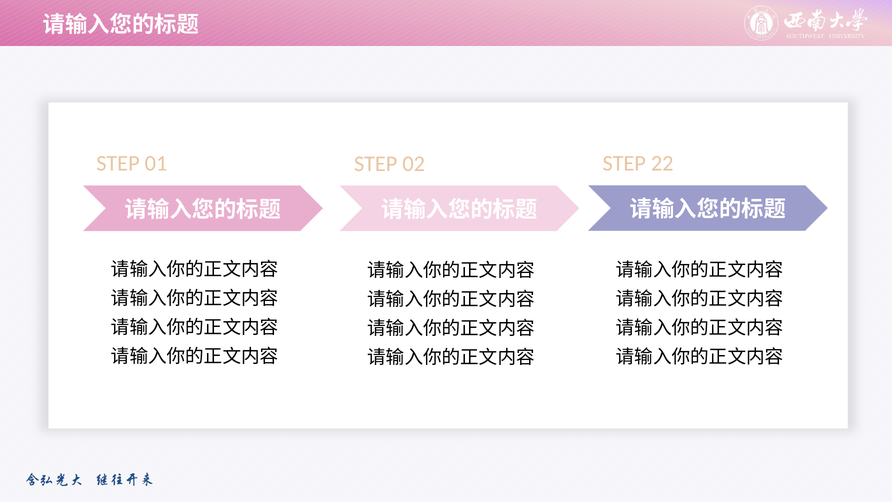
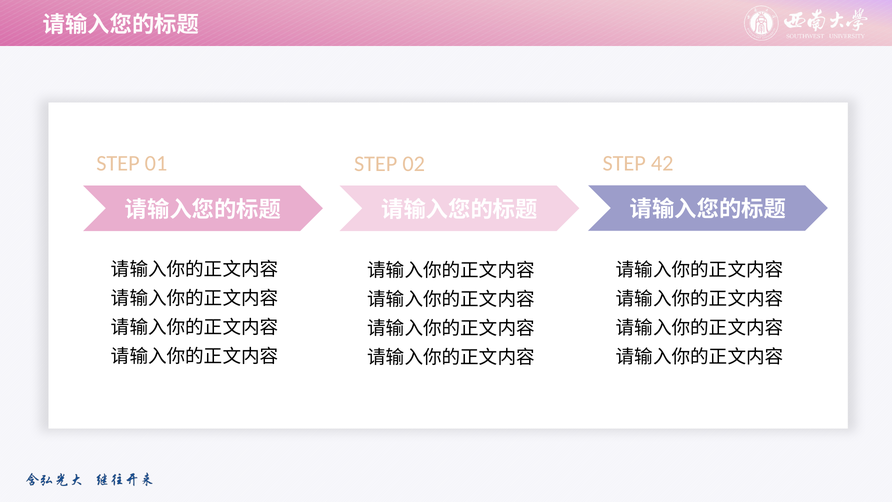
22: 22 -> 42 (662, 163)
